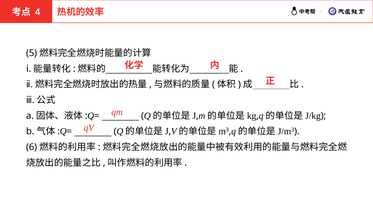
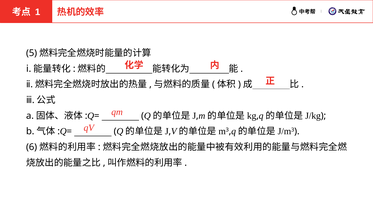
4: 4 -> 1 (38, 12)
